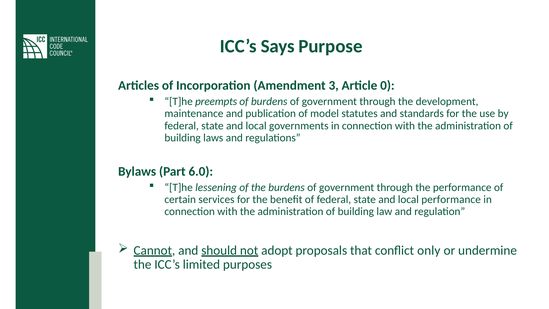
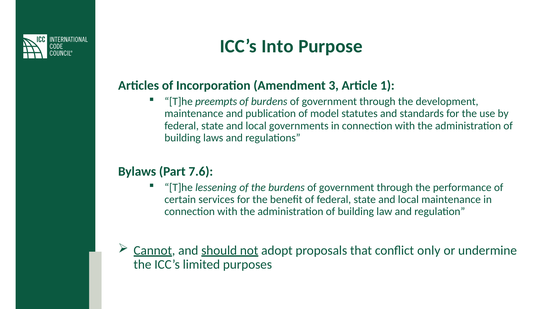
Says: Says -> Into (278, 46)
0: 0 -> 1 (387, 85)
6.0: 6.0 -> 7.6 (201, 171)
local performance: performance -> maintenance (451, 199)
